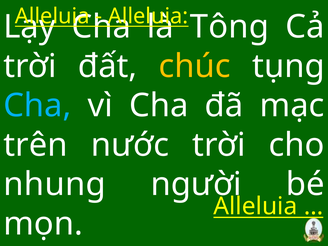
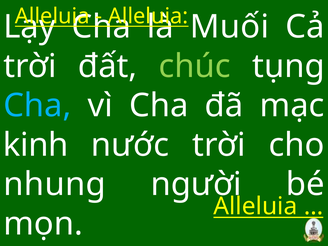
Tông: Tông -> Muối (229, 27)
chúc colour: yellow -> light green (195, 66)
trên: trên -> kinh (36, 145)
